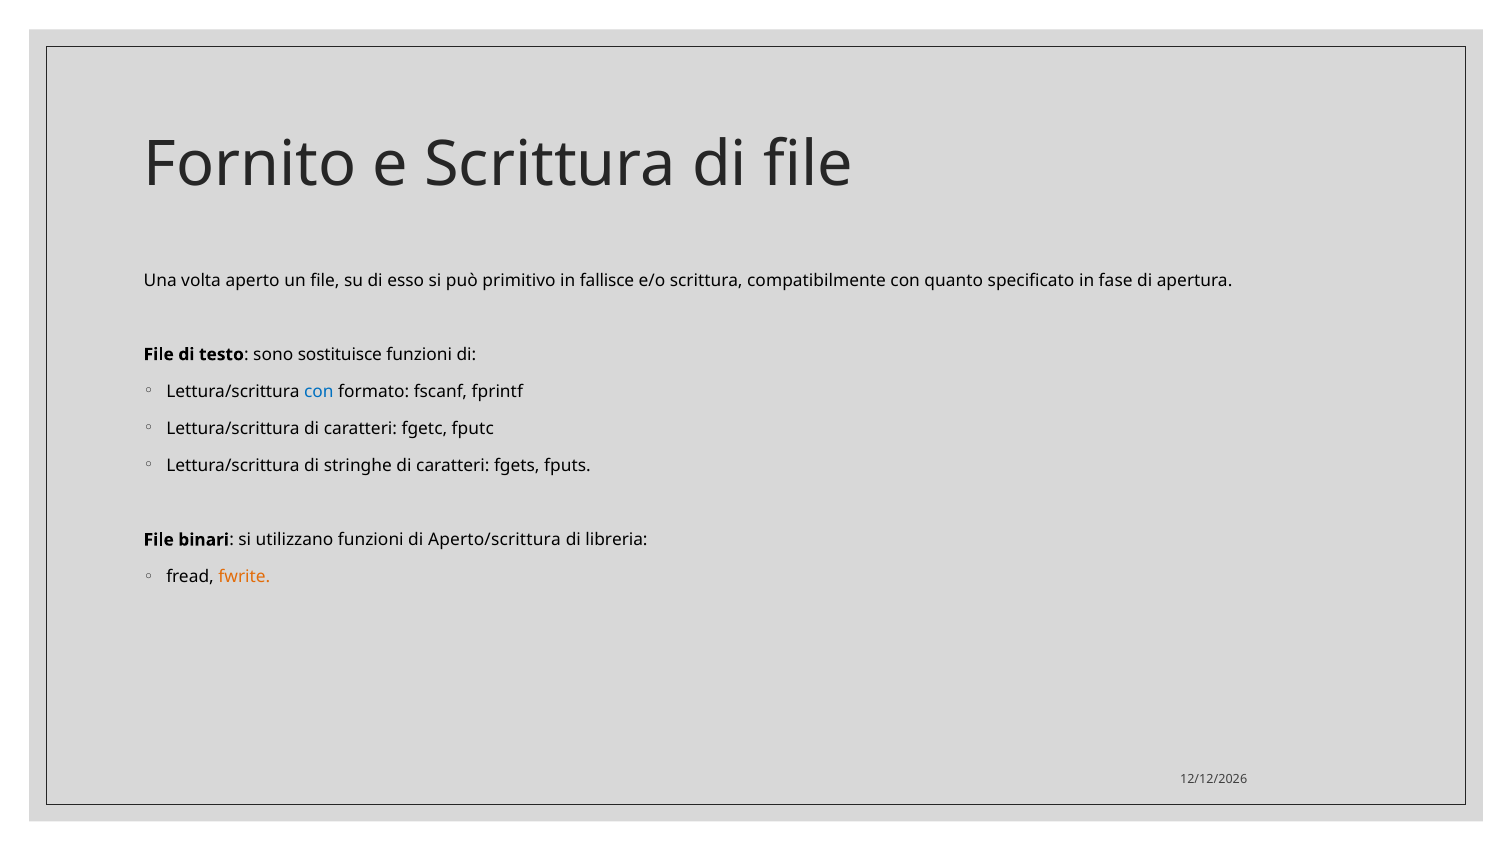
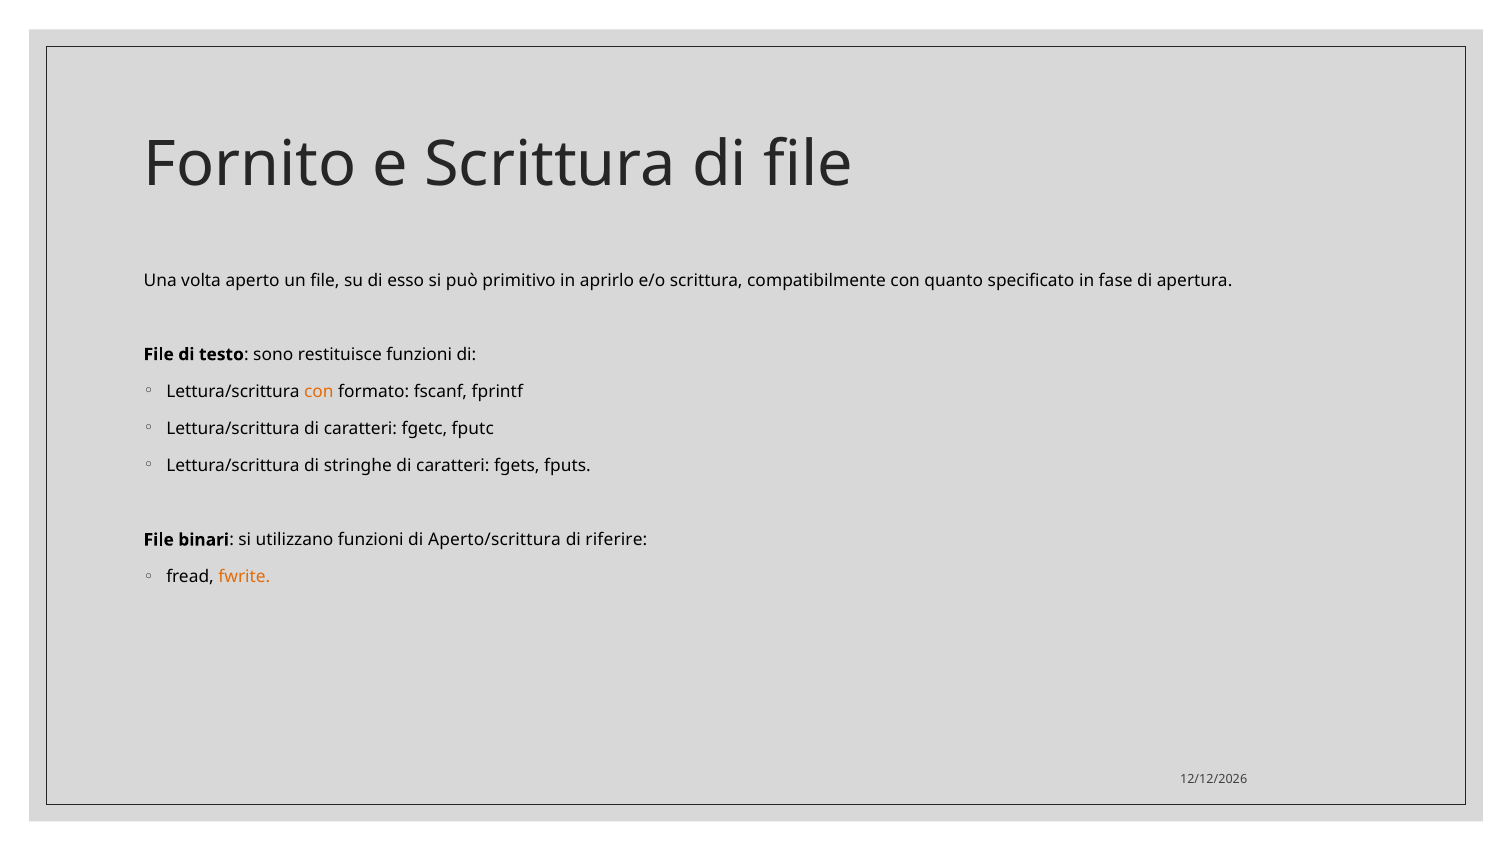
fallisce: fallisce -> aprirlo (607, 280)
sostituisce: sostituisce -> restituisce (340, 354)
con colour: blue -> orange (319, 391)
libreria: libreria -> riferire (616, 540)
